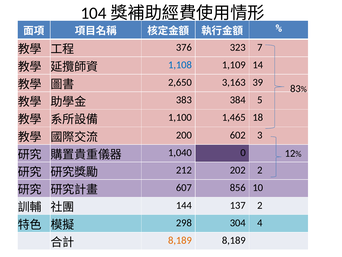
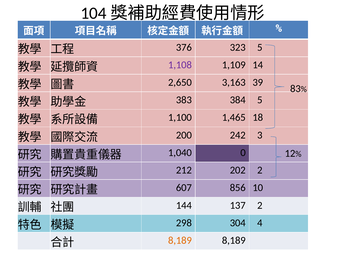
323 7: 7 -> 5 (260, 47)
1,108 colour: blue -> purple (180, 65)
602: 602 -> 242 (238, 135)
